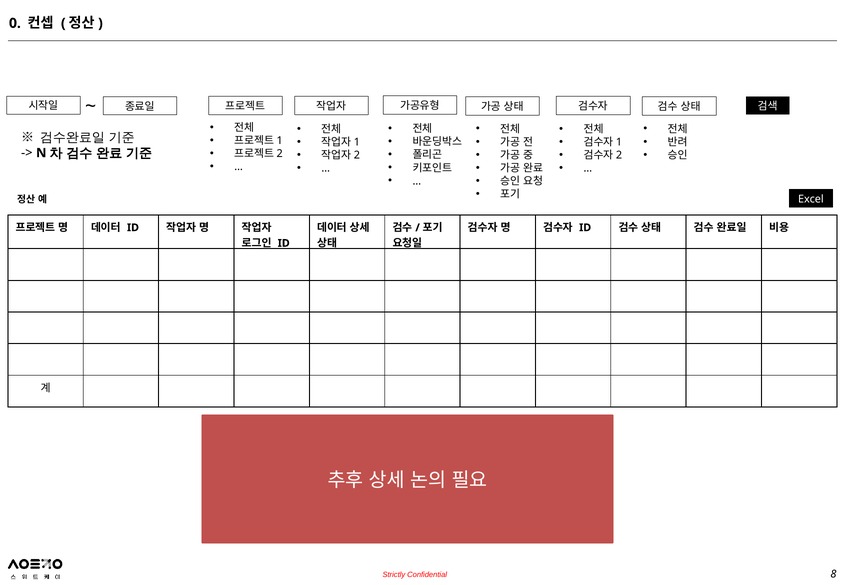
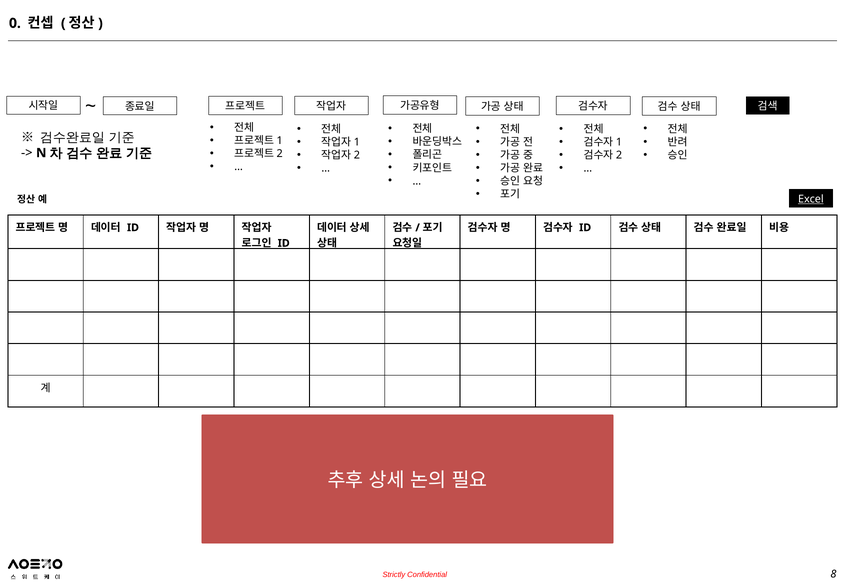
Excel underline: none -> present (811, 199)
